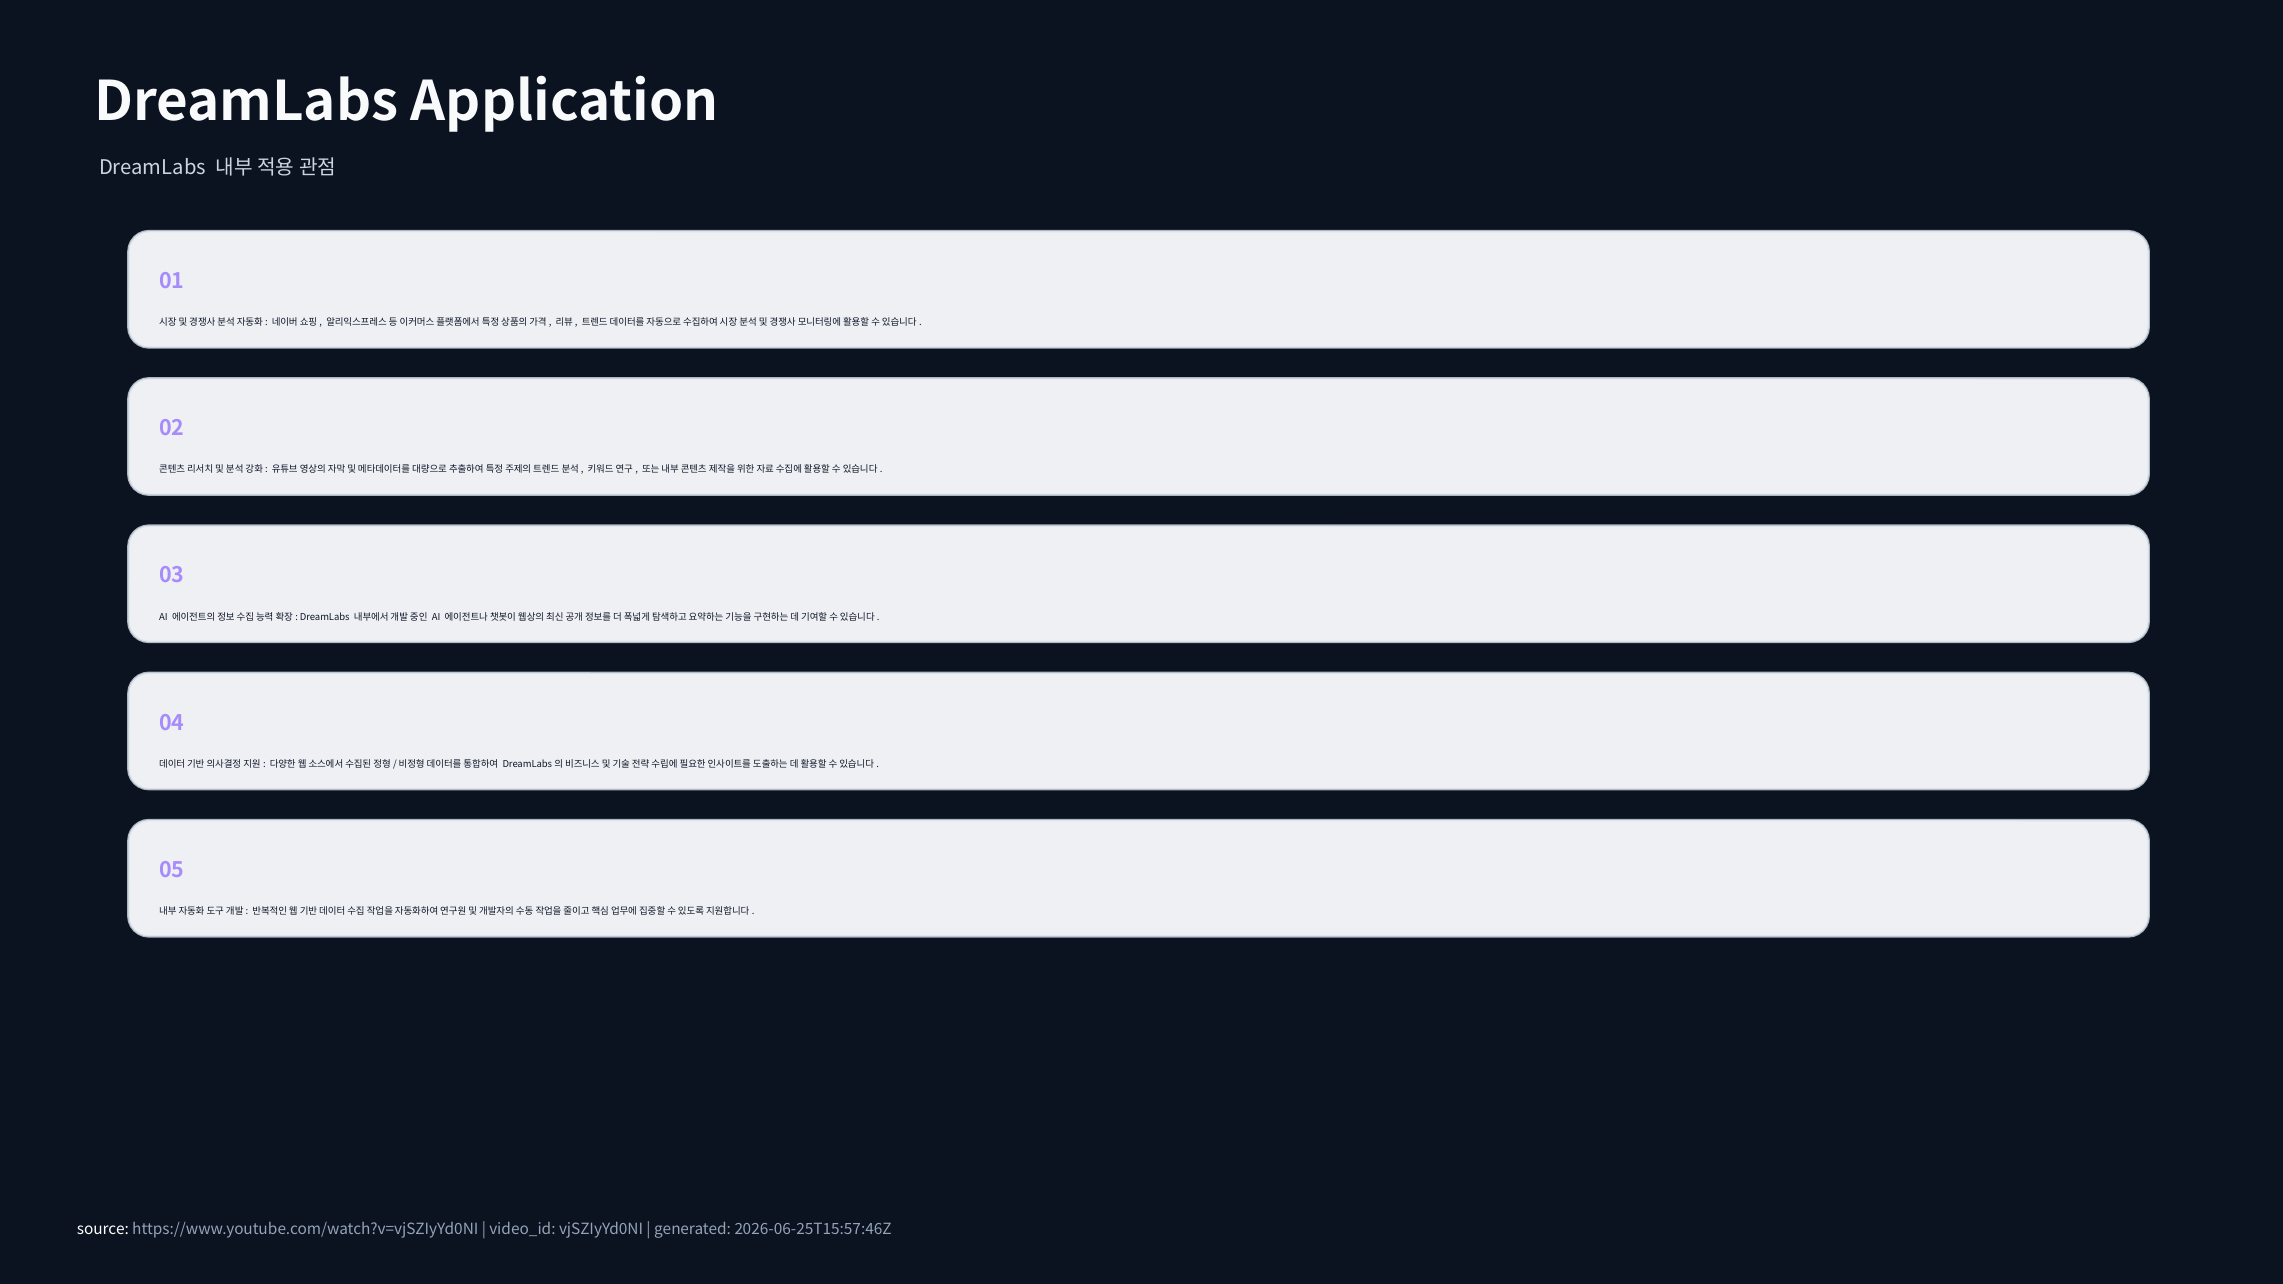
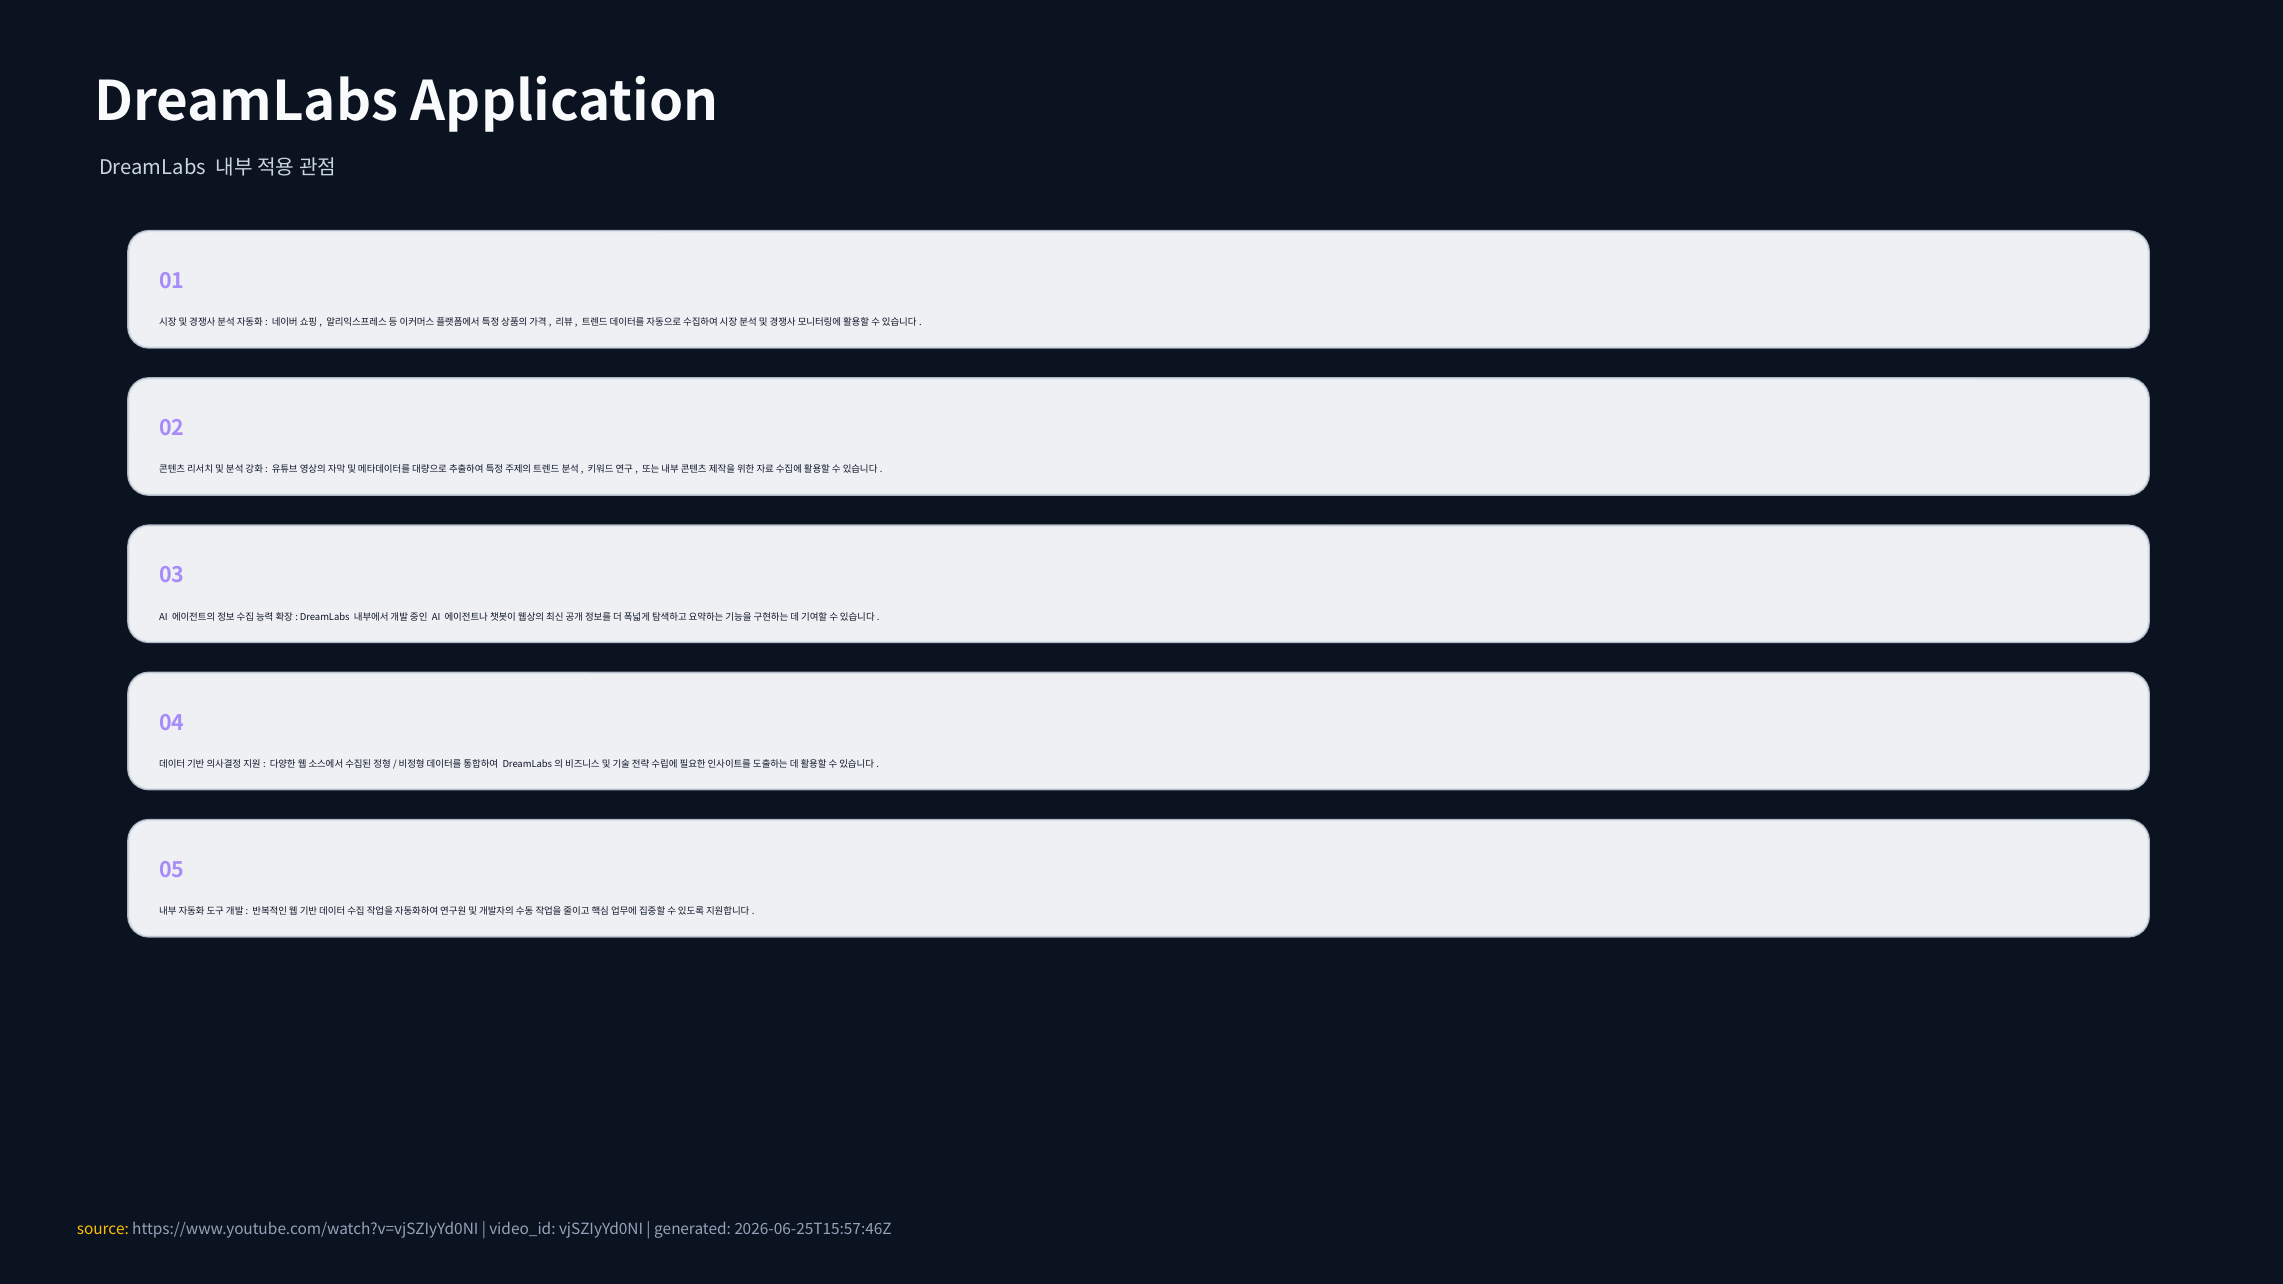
source colour: white -> yellow (103, 1230)
